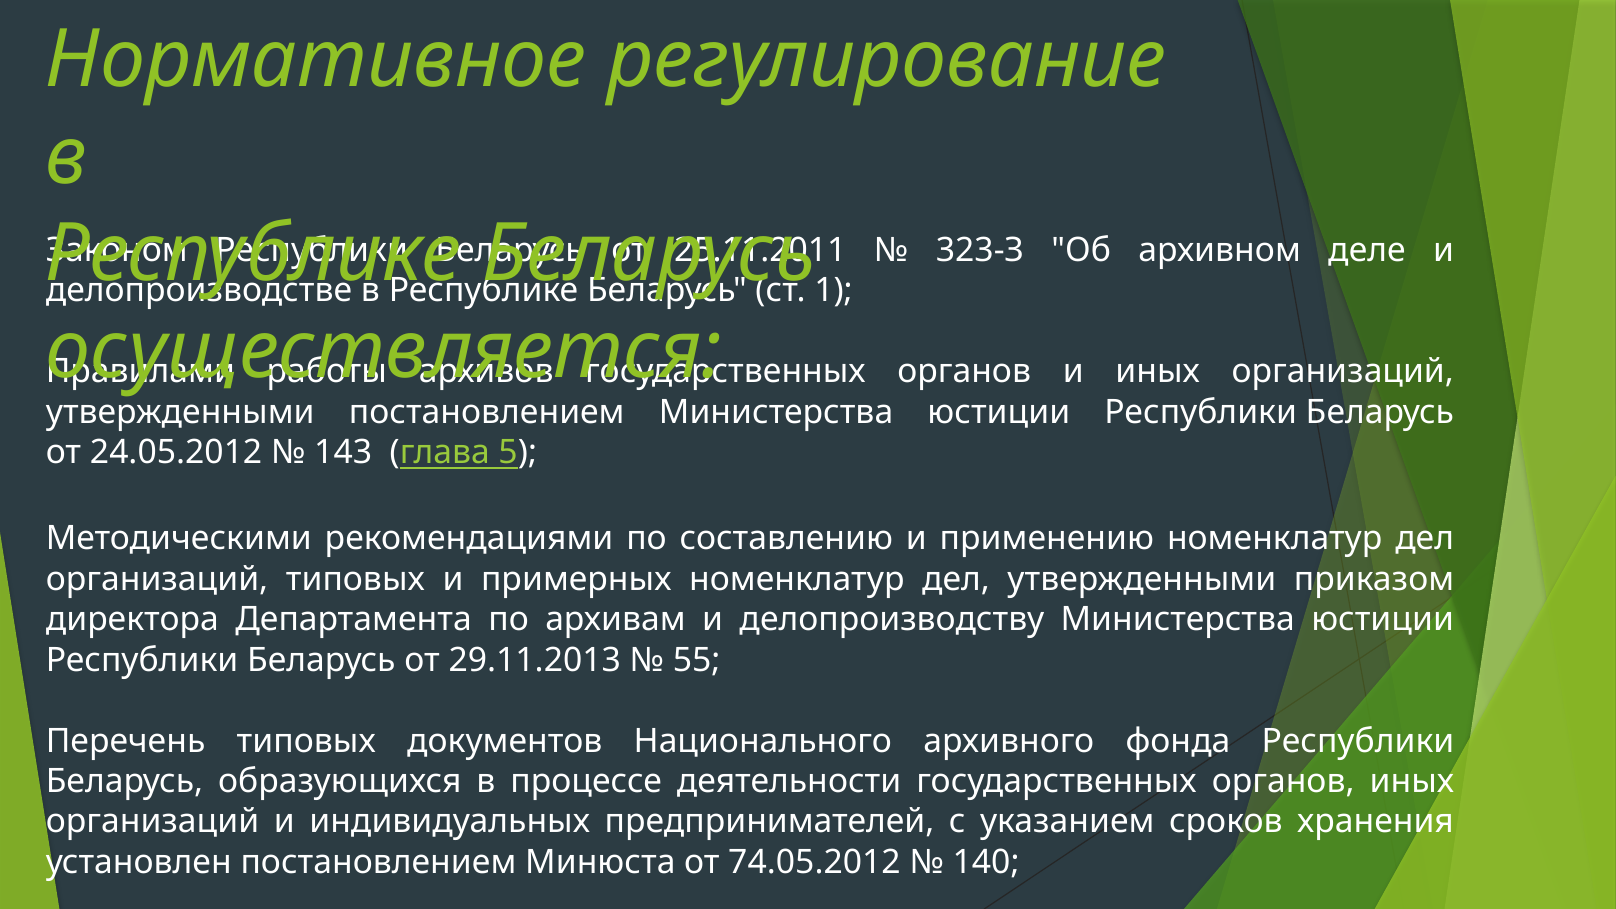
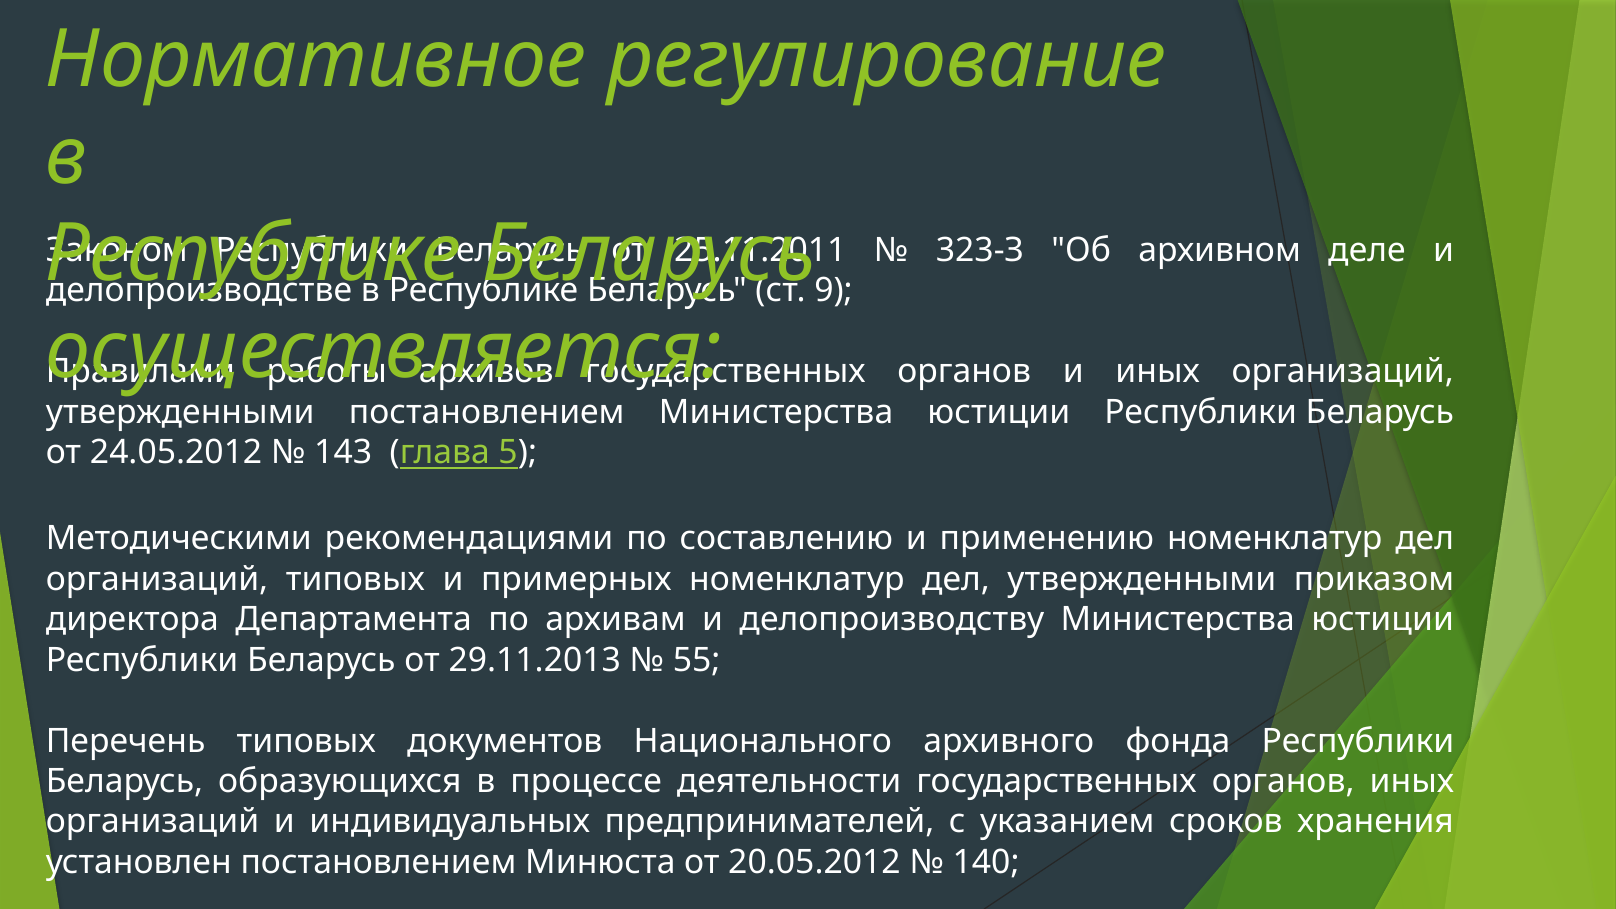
1: 1 -> 9 (834, 291)
74.05.2012: 74.05.2012 -> 20.05.2012 (815, 862)
